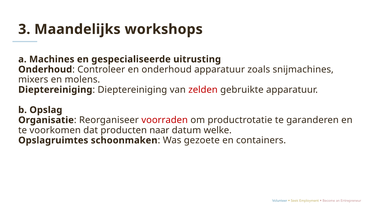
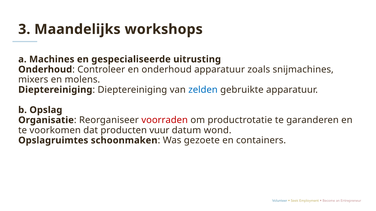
zelden colour: red -> blue (203, 90)
naar: naar -> vuur (159, 131)
welke: welke -> wond (218, 131)
